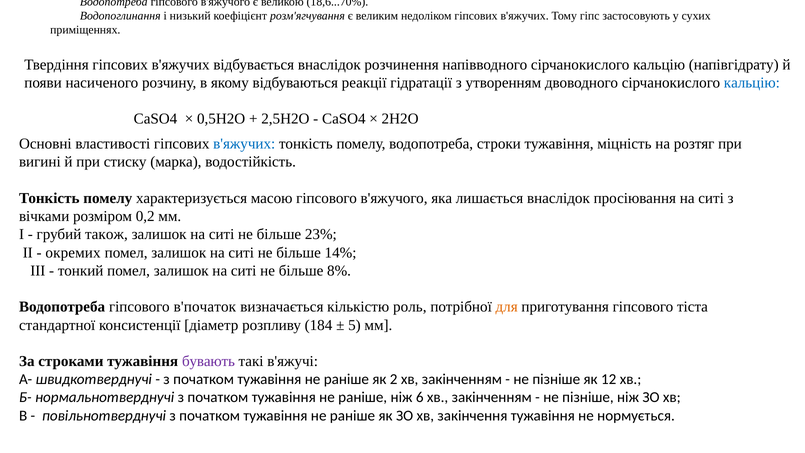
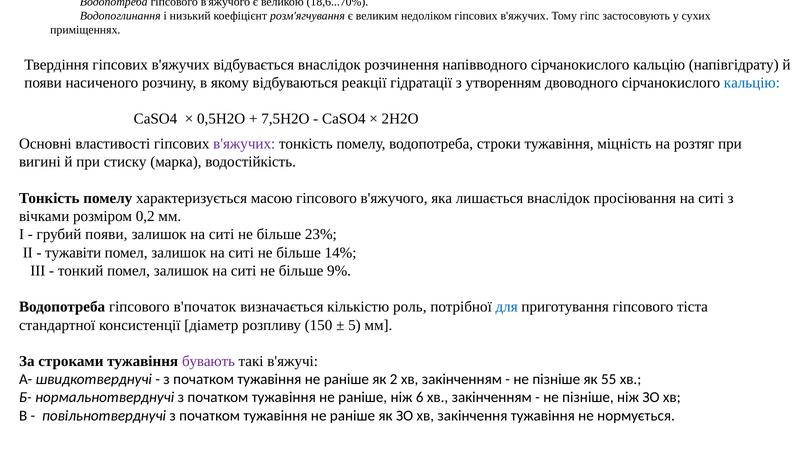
2,5Н2О: 2,5Н2О -> 7,5Н2О (285, 119)
в'яжучих colour: blue -> purple (244, 144)
грубий також: також -> появи (106, 234)
окремих: окремих -> тужавіти (73, 252)
8%: 8% -> 9% (339, 271)
для colour: orange -> blue (507, 307)
184: 184 -> 150 (319, 325)
12: 12 -> 55 (609, 379)
